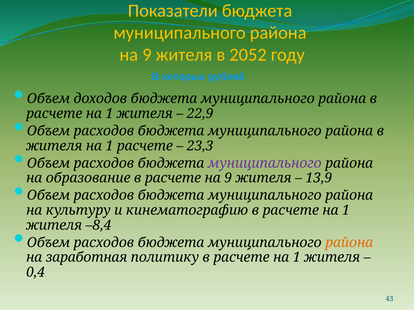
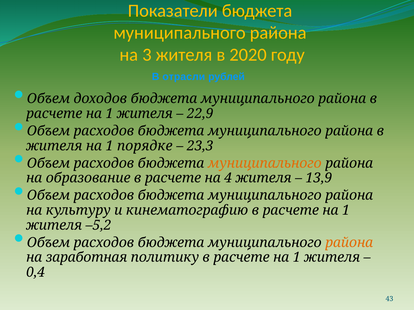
9: 9 -> 3 (147, 55)
2052: 2052 -> 2020 (248, 55)
которых: которых -> отрасли (184, 77)
1 расчете: расчете -> порядке (145, 146)
муниципального colour: purple -> orange (265, 163)
расчете на 9: 9 -> 4 (228, 178)
–8,4: –8,4 -> –5,2 (99, 226)
